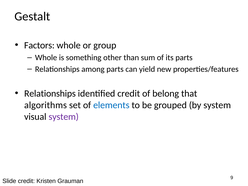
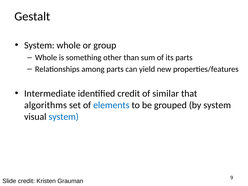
Factors: Factors -> System (39, 45)
Relationships: Relationships -> Intermediate (50, 93)
belong: belong -> similar (166, 93)
system colour: purple -> blue (64, 117)
